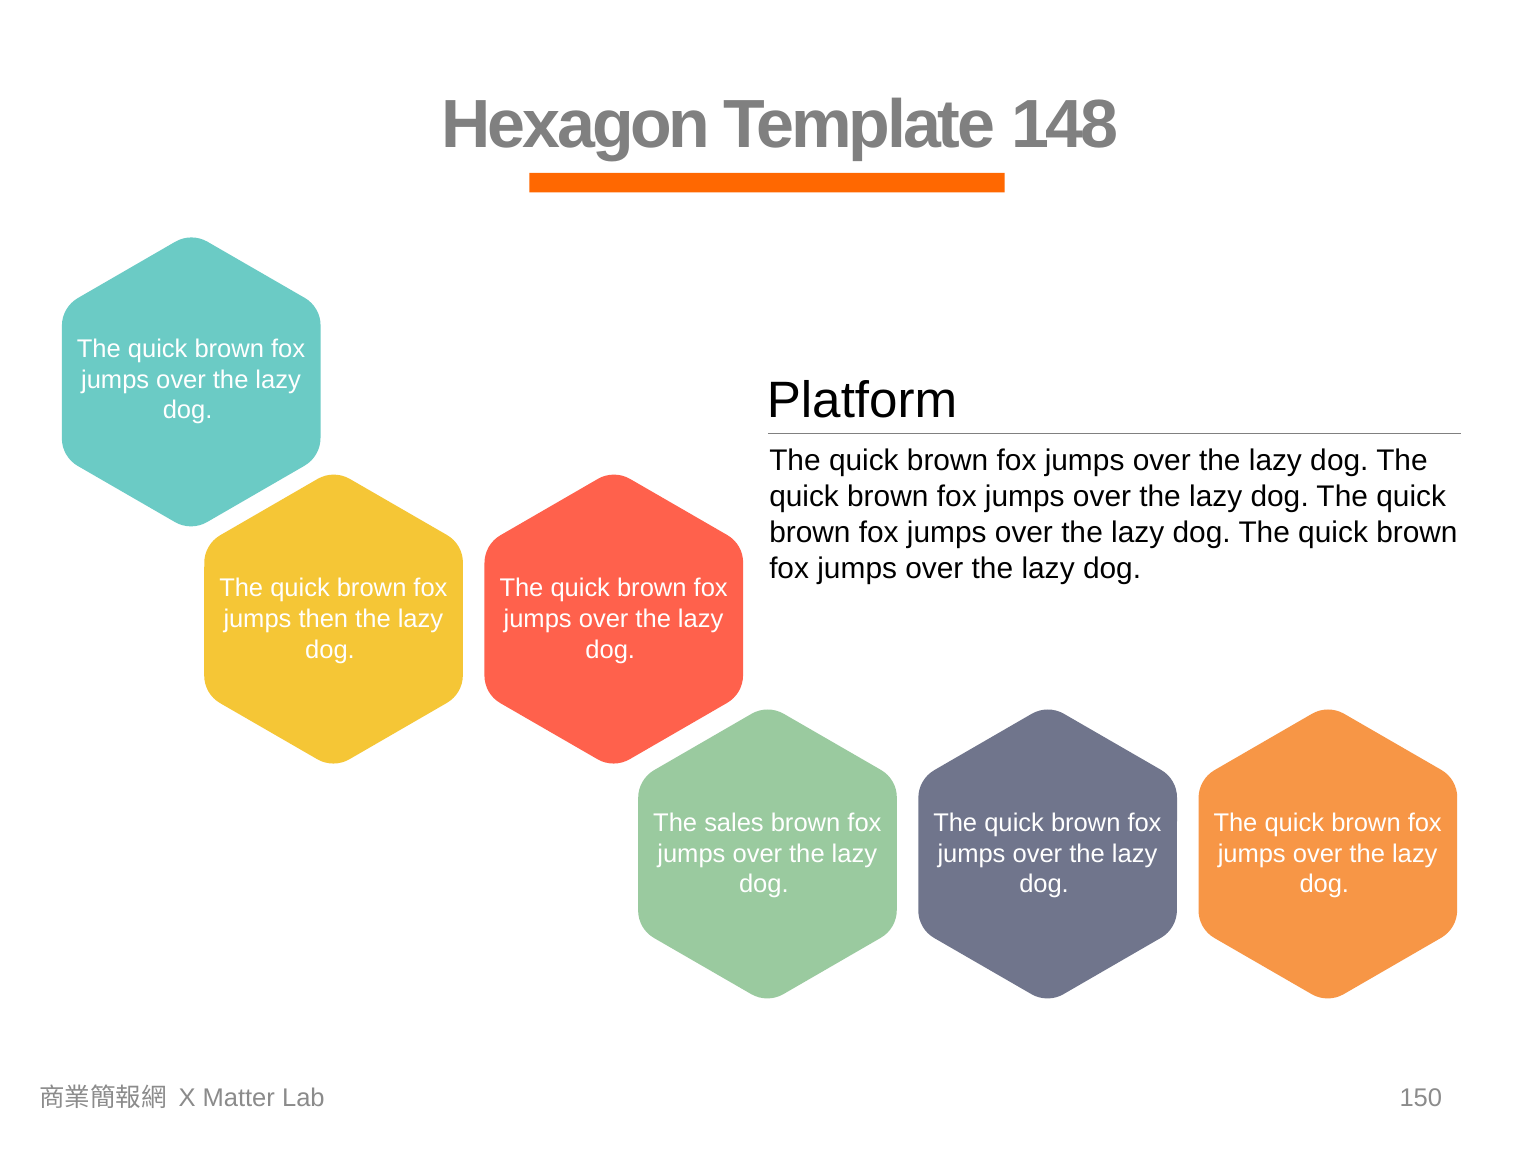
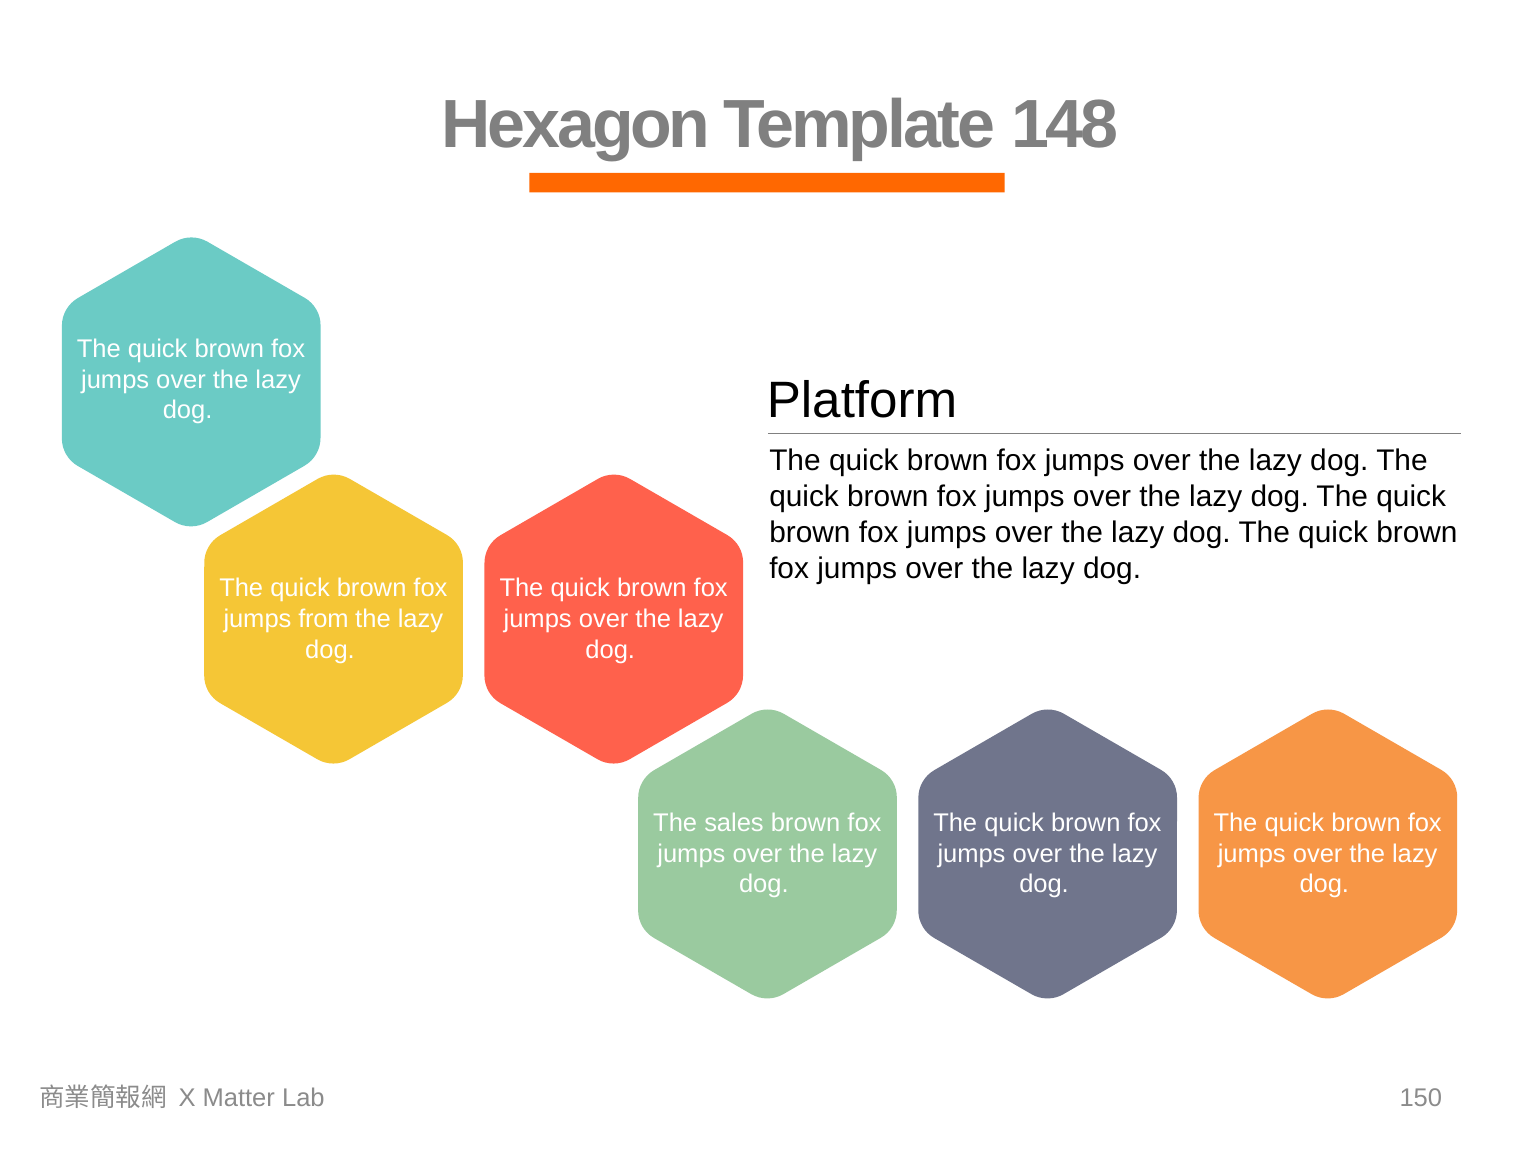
then: then -> from (323, 619)
